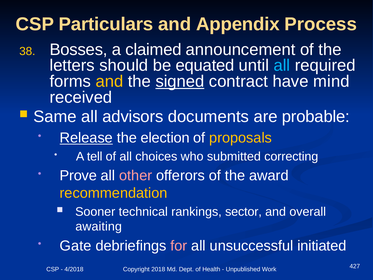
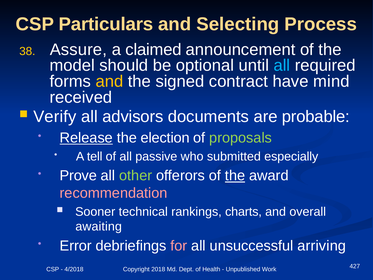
Appendix: Appendix -> Selecting (238, 24)
Bosses: Bosses -> Assure (78, 50)
letters: letters -> model (72, 65)
equated: equated -> optional (205, 65)
signed underline: present -> none (180, 81)
Same: Same -> Verify (55, 117)
proposals colour: yellow -> light green (241, 138)
choices: choices -> passive (156, 156)
correcting: correcting -> especially (291, 156)
other colour: pink -> light green (136, 176)
the underline: none -> present (235, 176)
recommendation colour: yellow -> pink (114, 193)
sector: sector -> charts (243, 211)
Gate: Gate -> Error (76, 246)
initiated: initiated -> arriving (322, 246)
